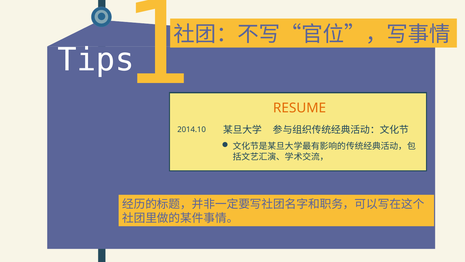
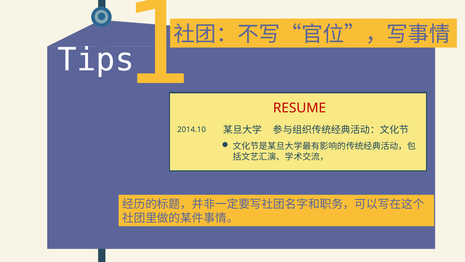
RESUME colour: orange -> red (300, 108)
